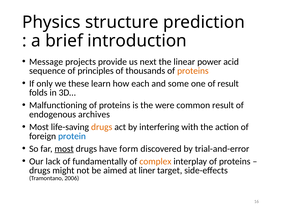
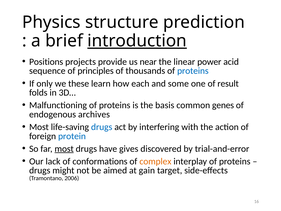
introduction underline: none -> present (137, 41)
Message: Message -> Positions (46, 62)
next: next -> near (148, 62)
proteins colour: orange -> blue (193, 71)
were: were -> basis (165, 105)
common result: result -> genes (223, 105)
drugs colour: orange -> blue (102, 127)
form: form -> gives (129, 149)
fundamentally: fundamentally -> conformations (100, 161)
liner: liner -> gain (147, 170)
